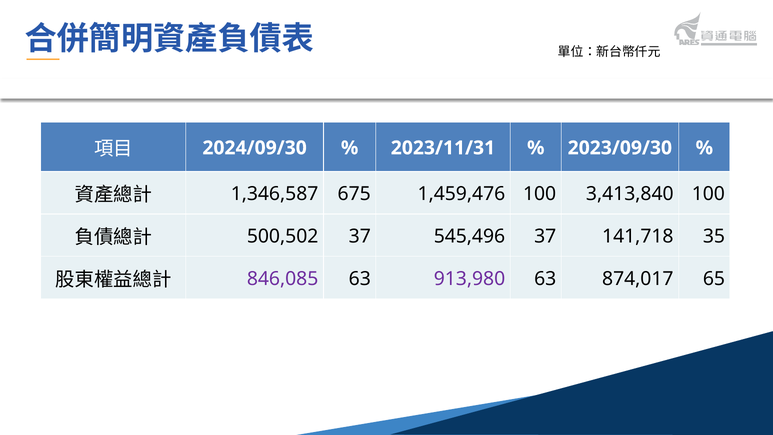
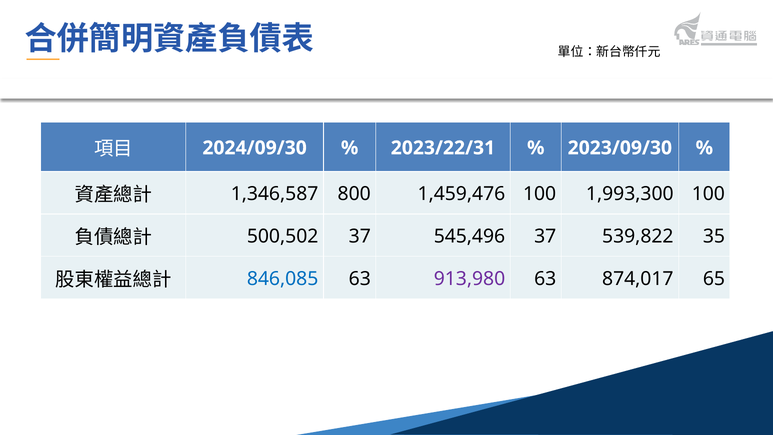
2023/11/31: 2023/11/31 -> 2023/22/31 (443, 148)
675: 675 -> 800 (354, 194)
3,413,840: 3,413,840 -> 1,993,300 (630, 194)
141,718: 141,718 -> 539,822 (638, 236)
846,085 colour: purple -> blue (283, 279)
